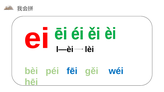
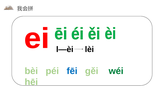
wéi colour: blue -> green (116, 71)
